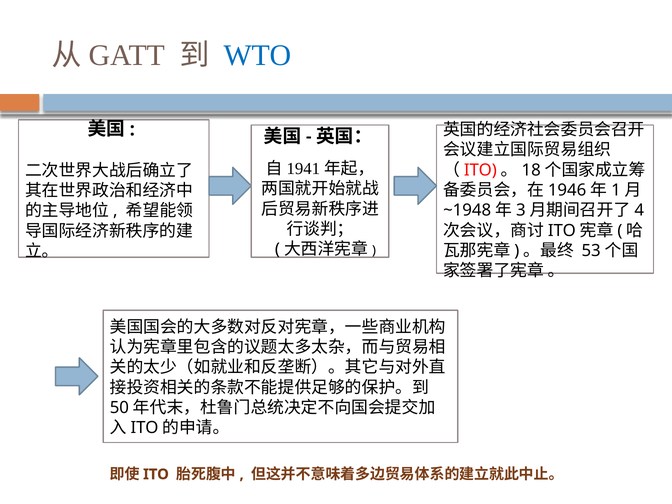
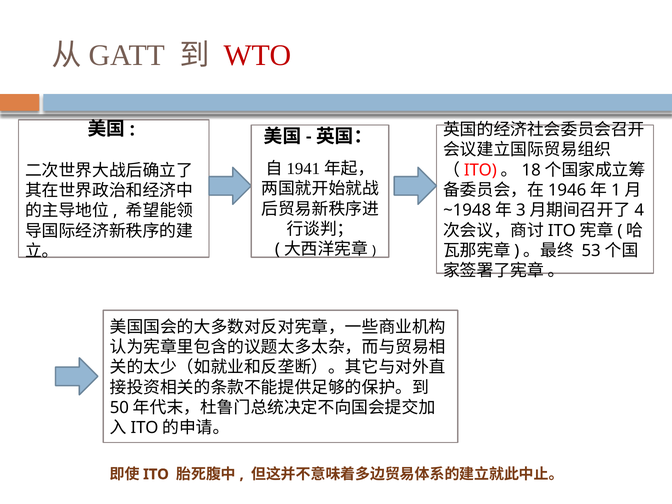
WTO colour: blue -> red (257, 55)
